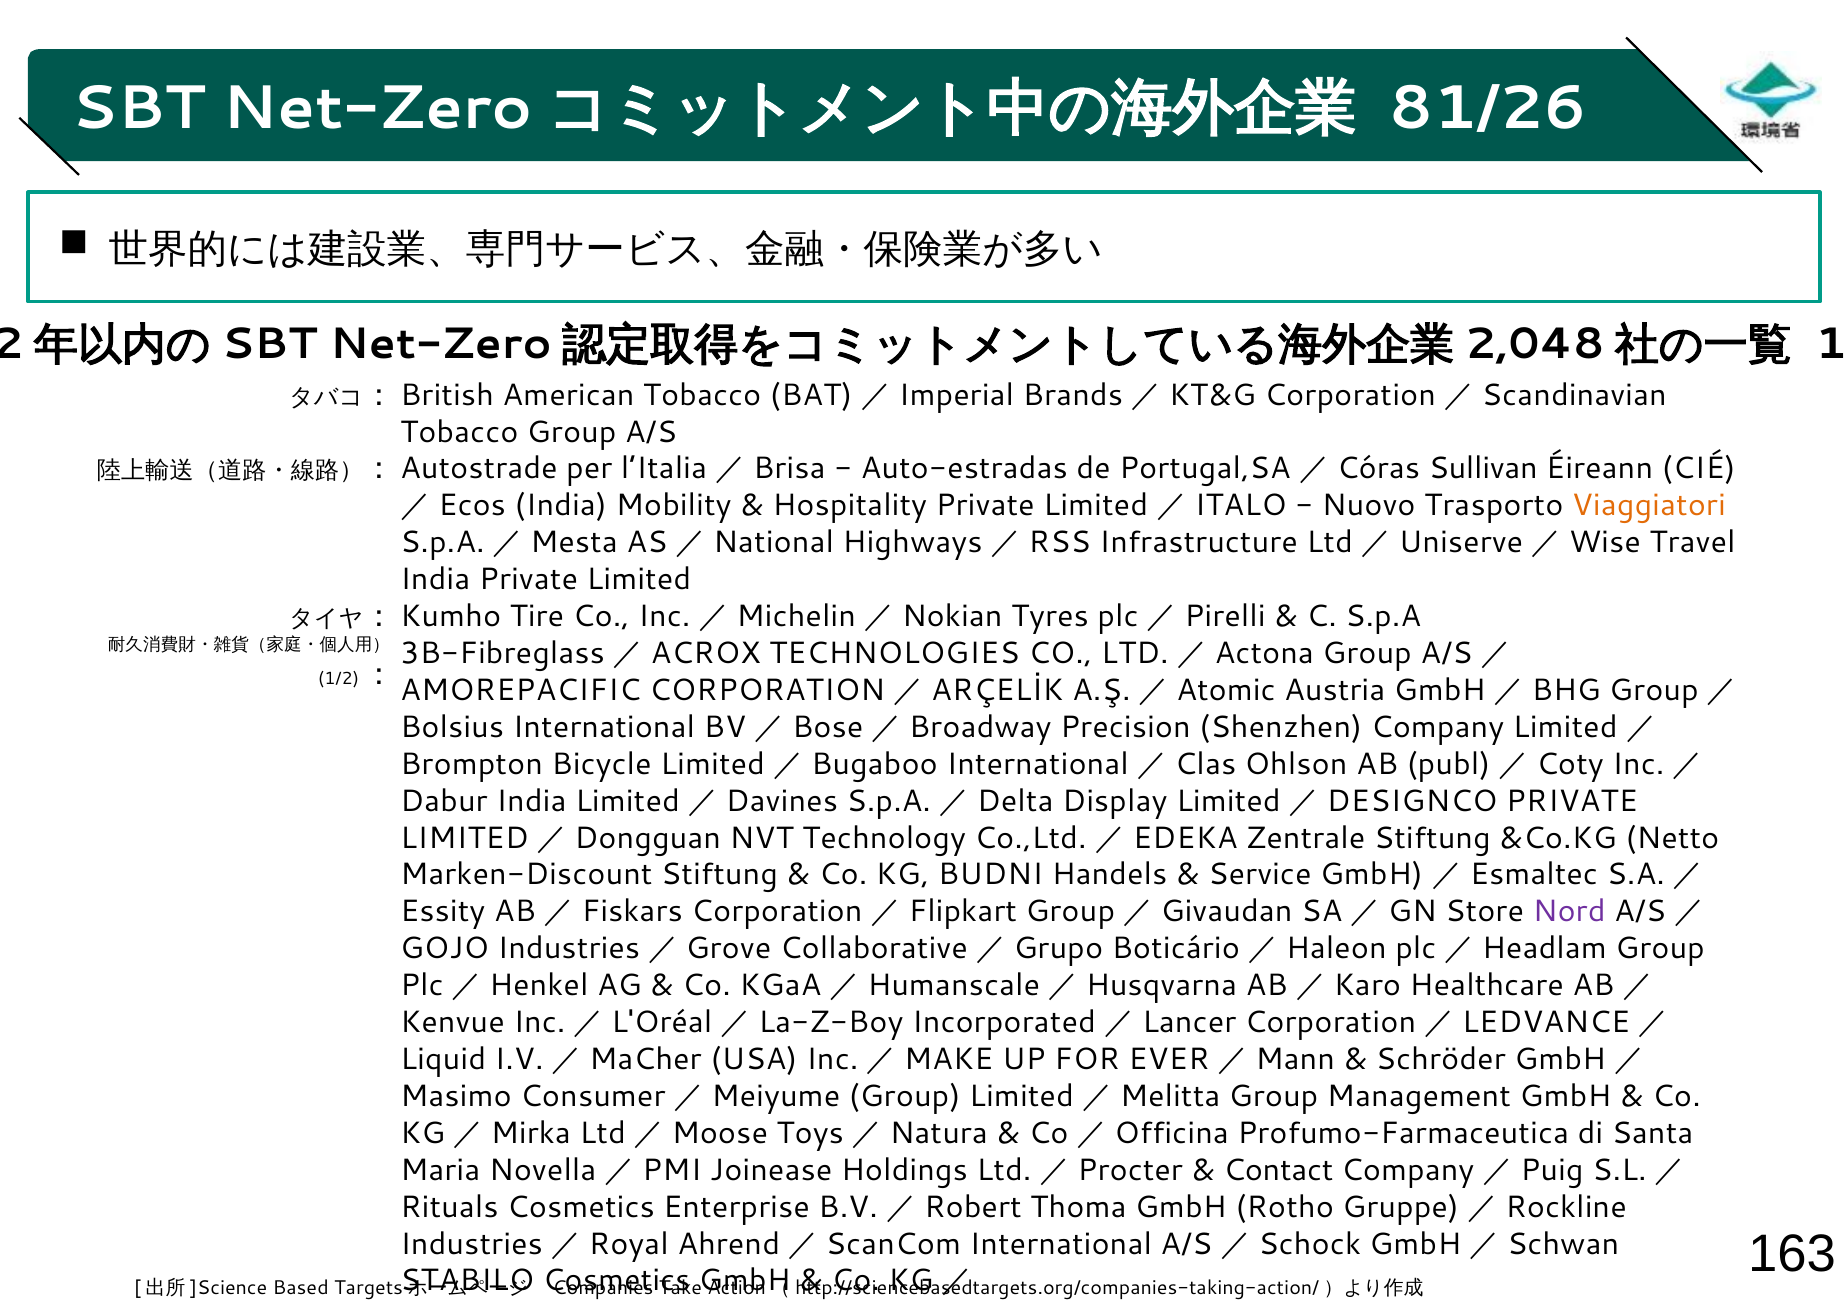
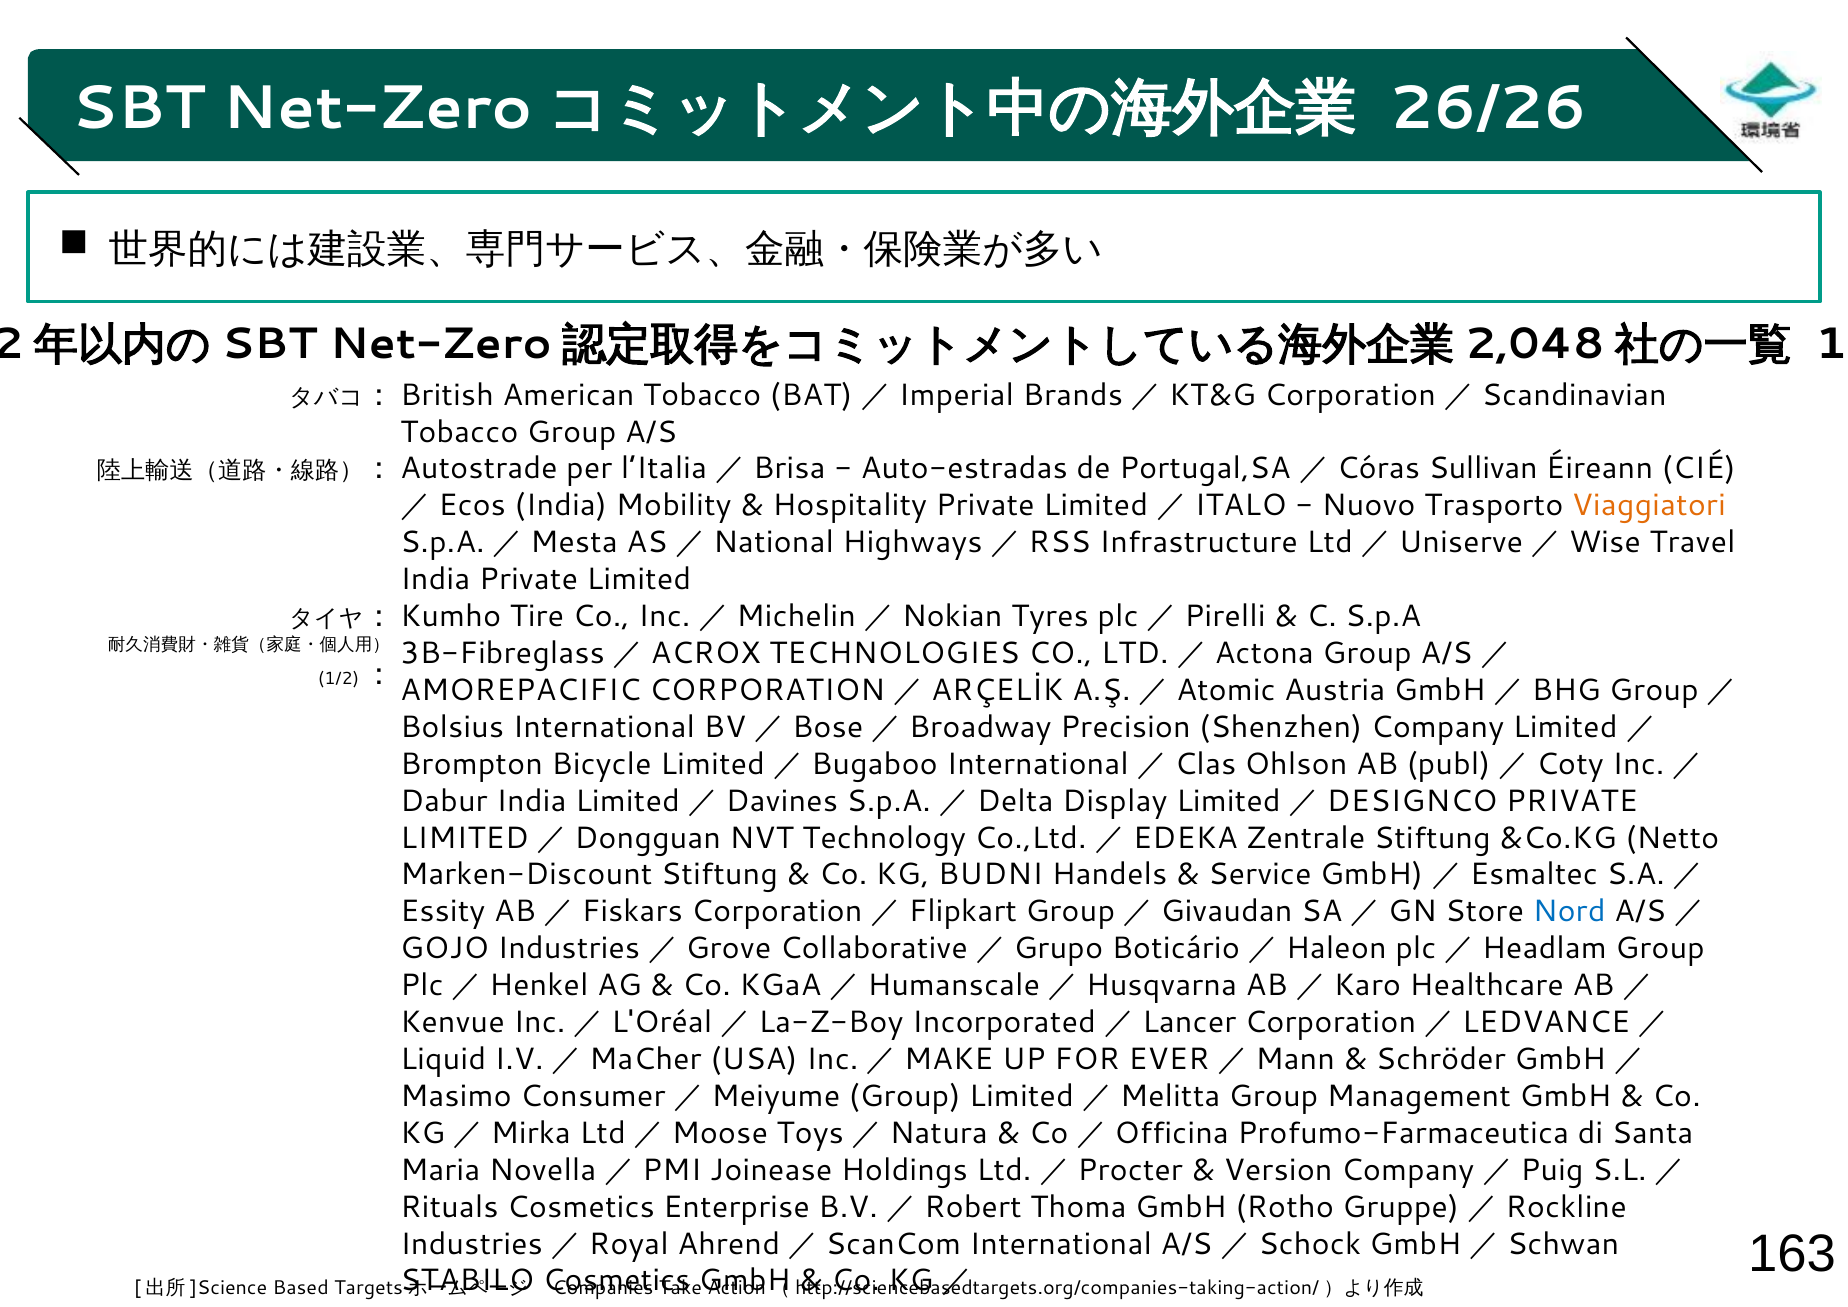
81/26: 81/26 -> 26/26 (1489, 108)
Nord colour: purple -> blue (1569, 911)
Contact: Contact -> Version (1278, 1170)
